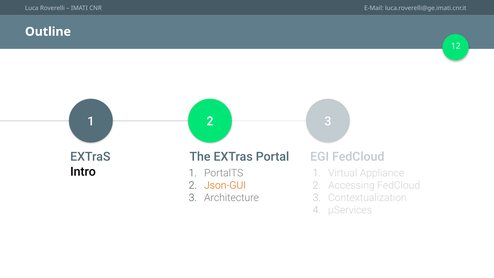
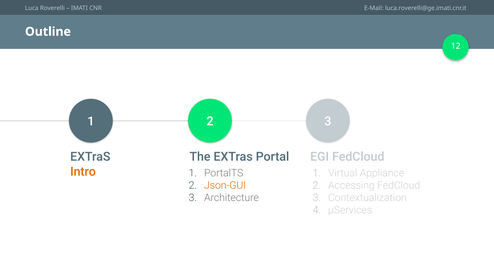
Intro colour: black -> orange (83, 172)
